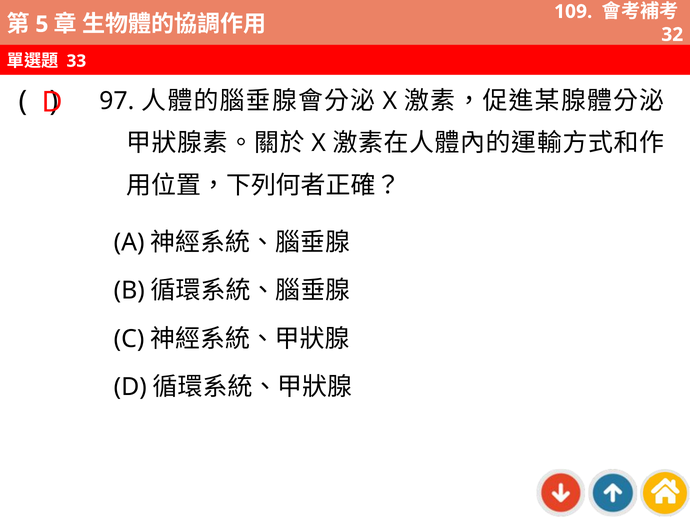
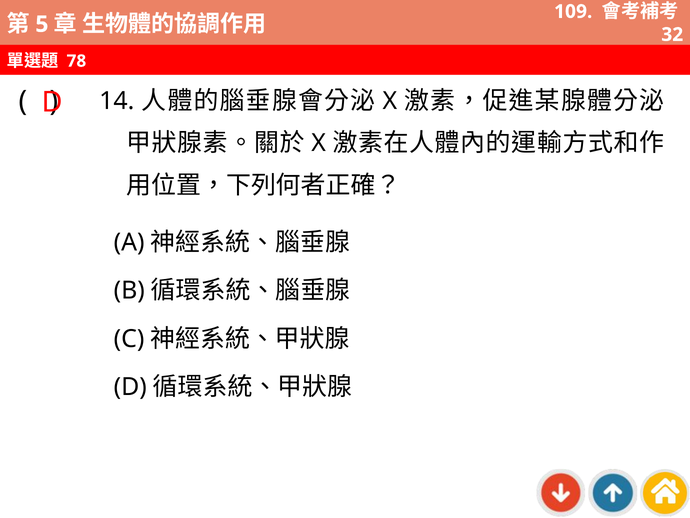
33: 33 -> 78 (76, 61)
97: 97 -> 14 (117, 101)
